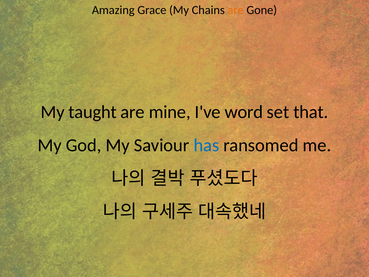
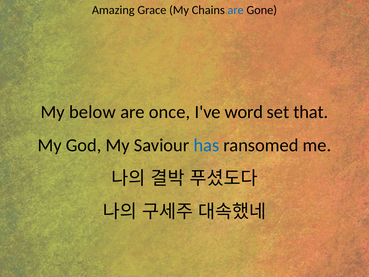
are colour: orange -> blue (236, 10)
taught: taught -> below (92, 112)
mine: mine -> once (170, 112)
